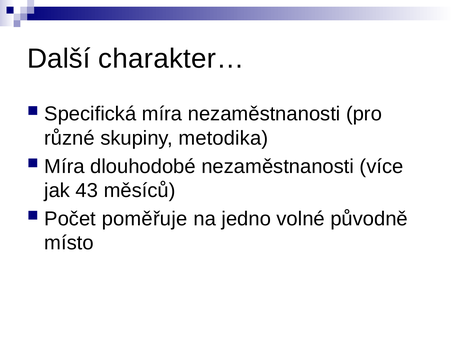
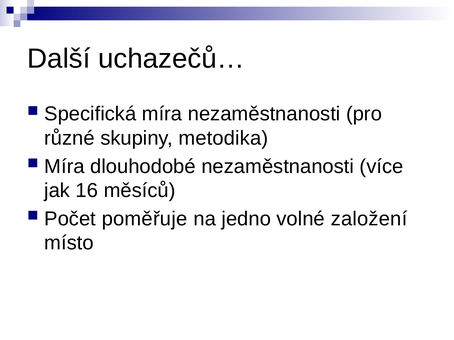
charakter…: charakter… -> uchazečů… (171, 59)
43: 43 -> 16 (87, 191)
původně: původně -> založení (369, 219)
